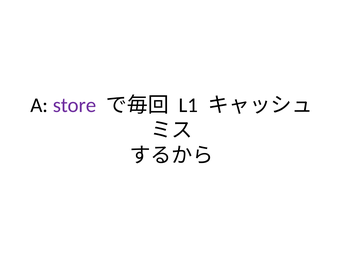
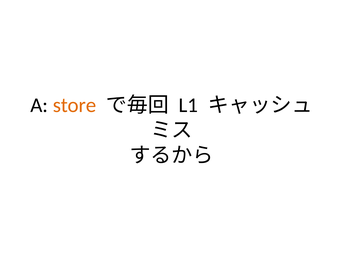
store colour: purple -> orange (74, 105)
